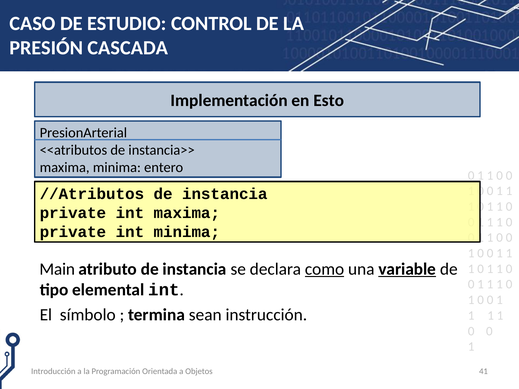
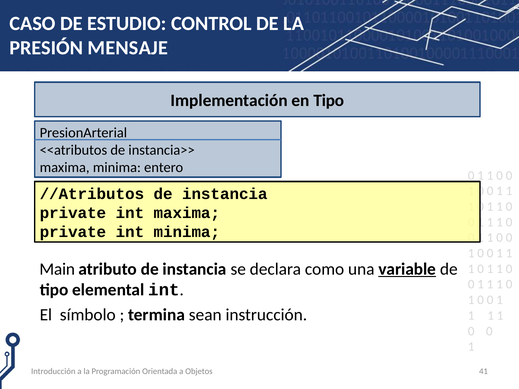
CASCADA: CASCADA -> MENSAJE (128, 48)
en Esto: Esto -> Tipo (329, 101)
como underline: present -> none (325, 269)
